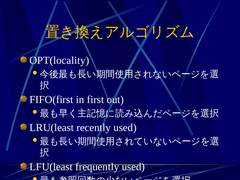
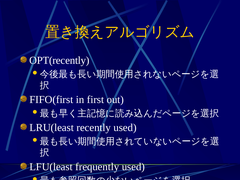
OPT(locality: OPT(locality -> OPT(recently (59, 60)
